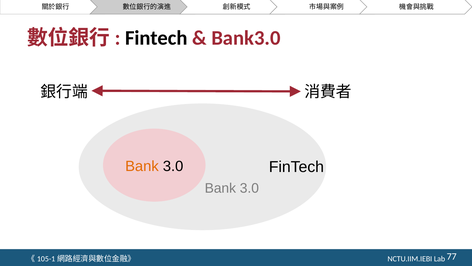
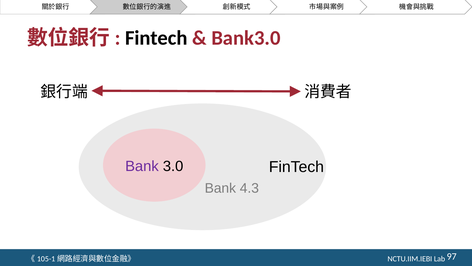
Bank colour: orange -> purple (142, 166)
3.0: 3.0 -> 4.3 (249, 188)
77: 77 -> 97 (452, 256)
